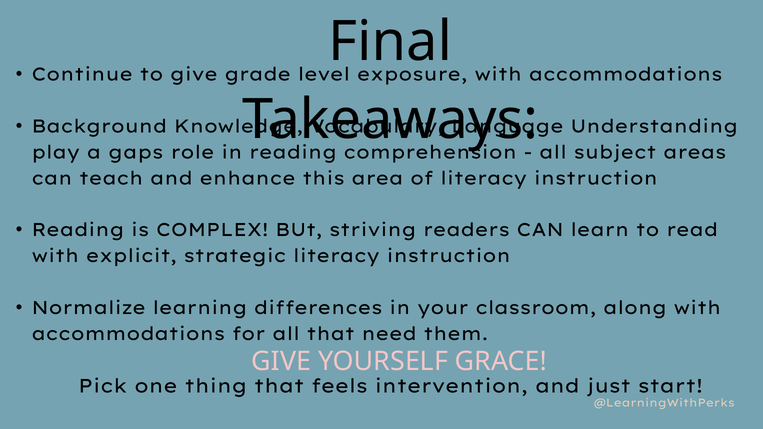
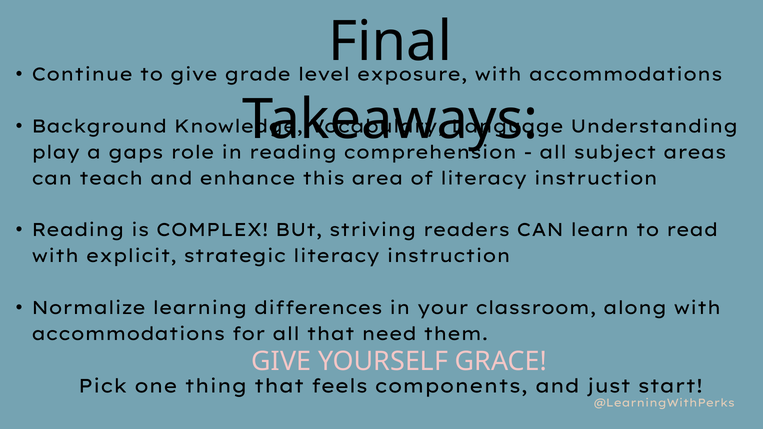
intervention: intervention -> components (451, 387)
